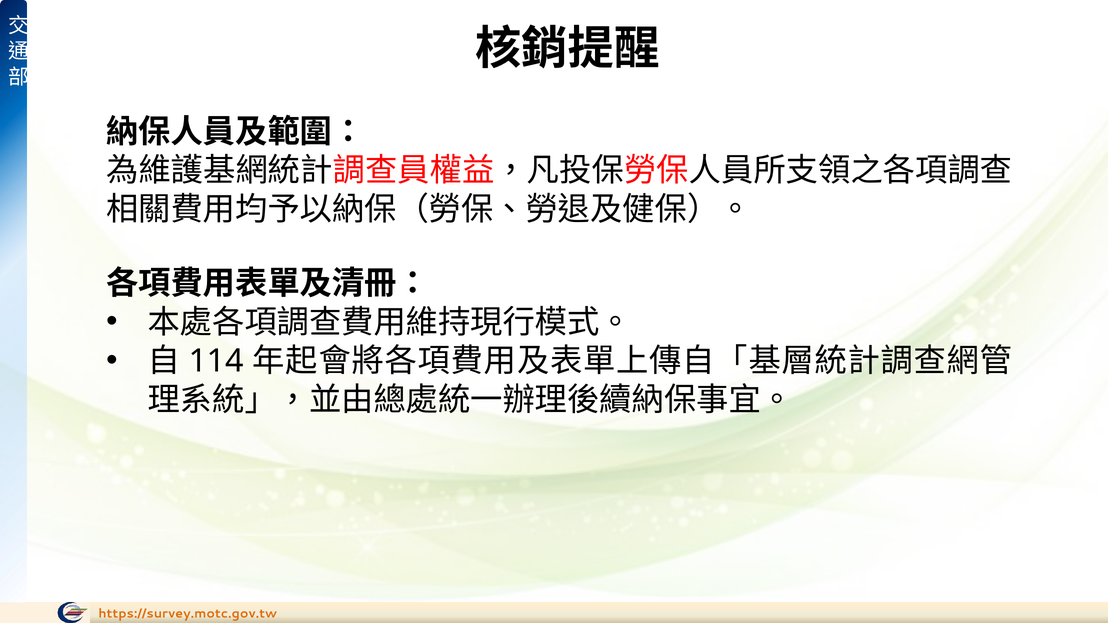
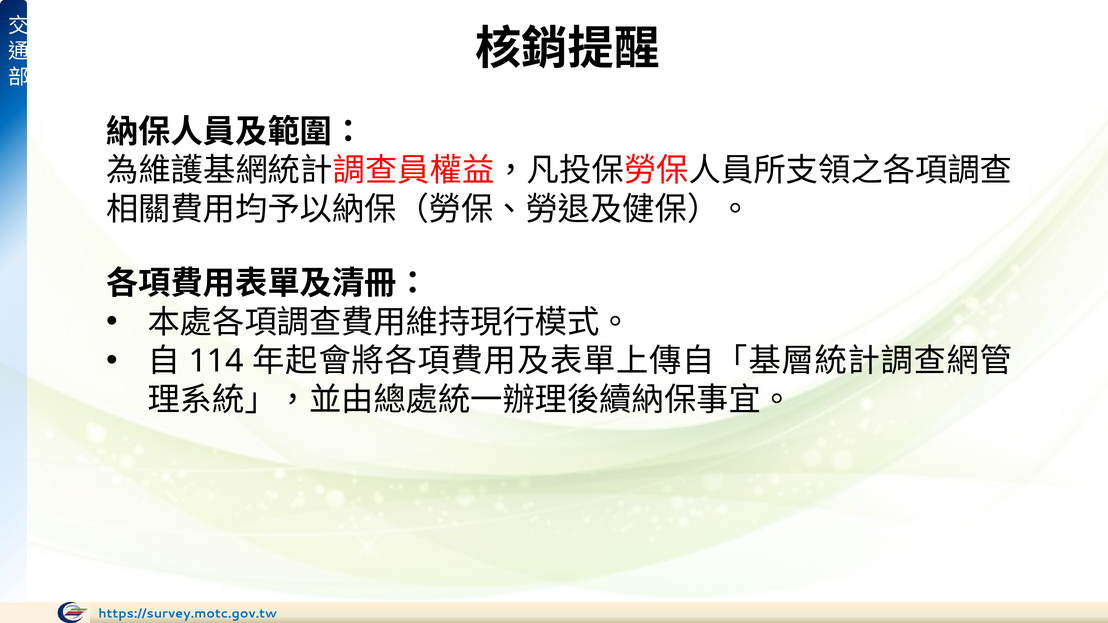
https://survey.motc.gov.tw colour: orange -> blue (188, 614)
